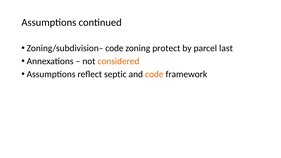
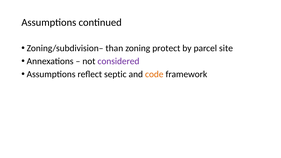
Zoning/subdivision– code: code -> than (114, 48)
last: last -> site (226, 48)
considered colour: orange -> purple (118, 61)
